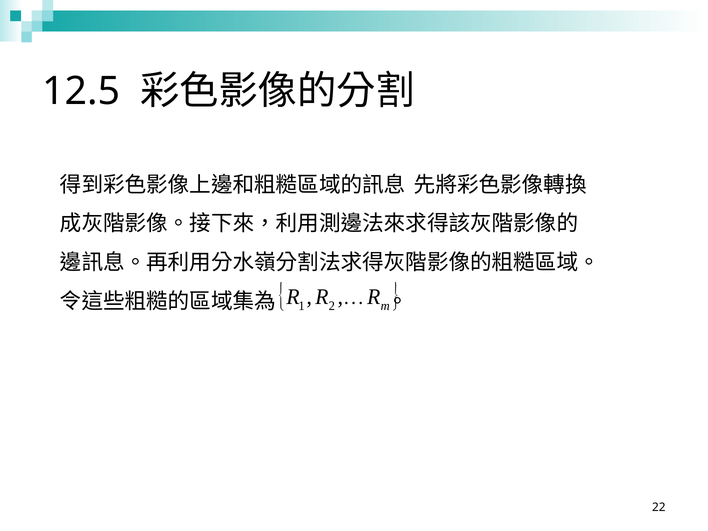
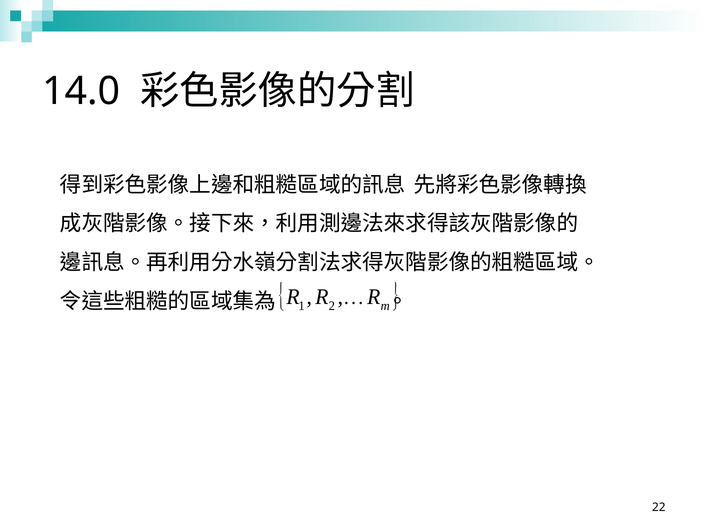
12.5: 12.5 -> 14.0 (81, 91)
